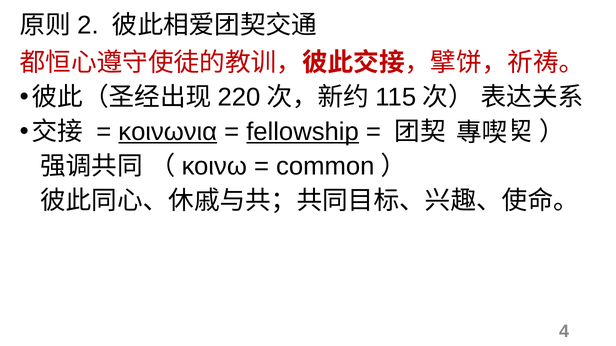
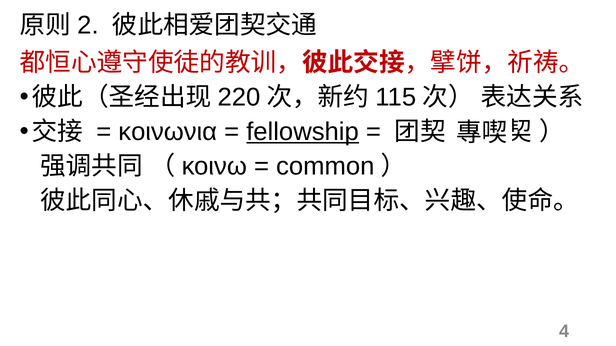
κοινωνια underline: present -> none (168, 132)
